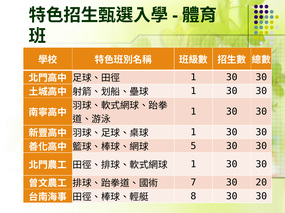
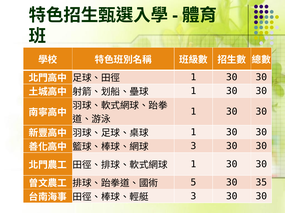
5: 5 -> 3 (193, 146)
7: 7 -> 5 (193, 183)
20: 20 -> 35 (261, 183)
8: 8 -> 3 (193, 197)
